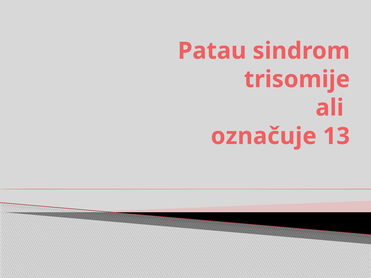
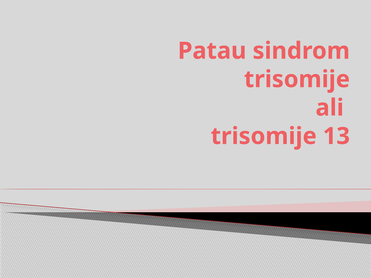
označuje: označuje -> trisomije (264, 136)
